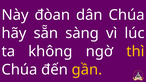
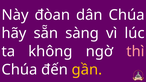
thì colour: yellow -> pink (135, 51)
